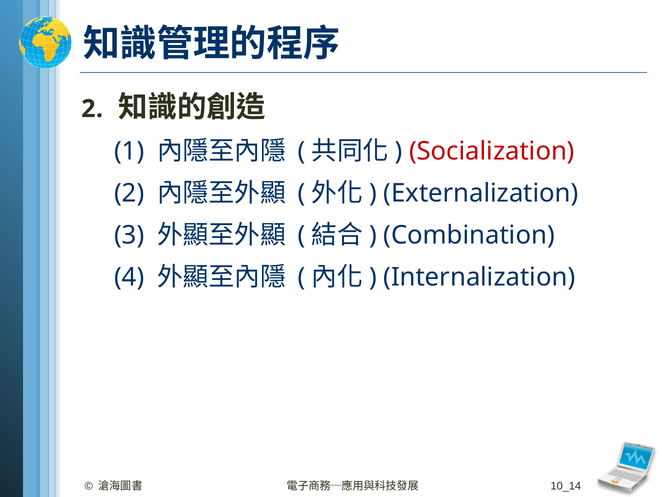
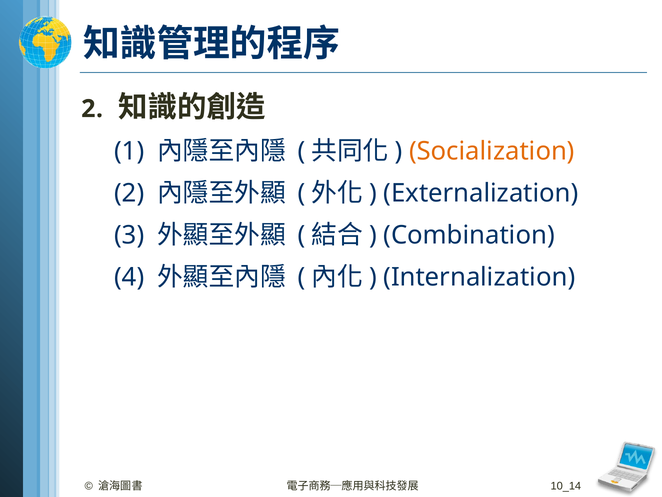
Socialization colour: red -> orange (492, 151)
